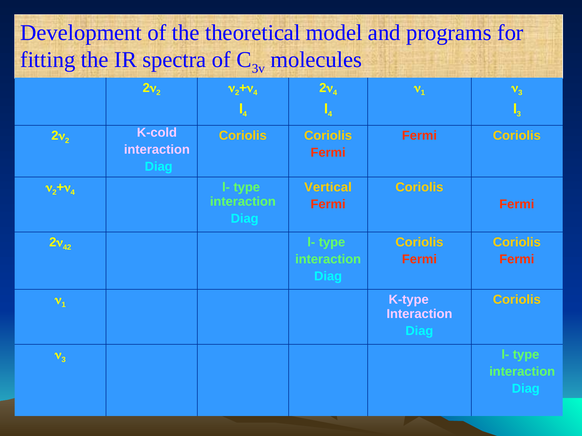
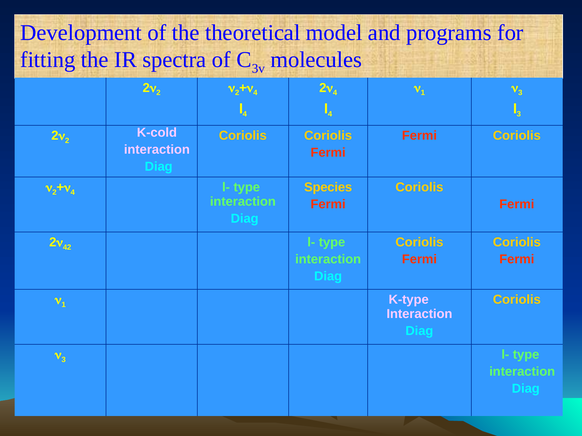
Vertical: Vertical -> Species (328, 188)
